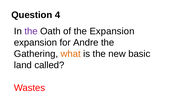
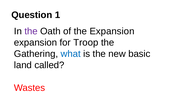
4: 4 -> 1 (57, 15)
Andre: Andre -> Troop (86, 43)
what colour: orange -> blue (71, 54)
